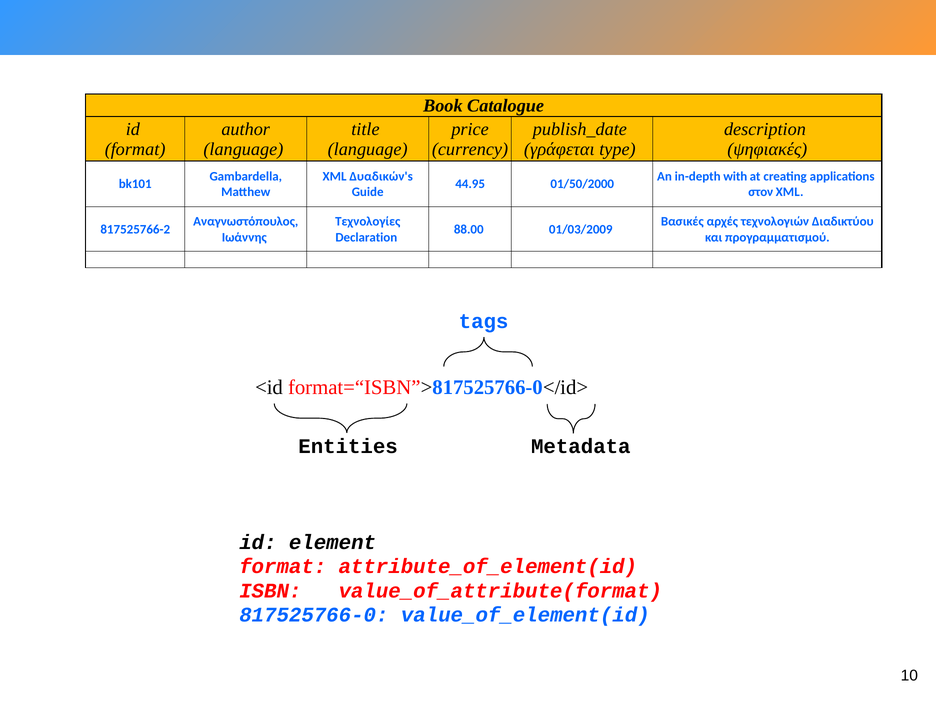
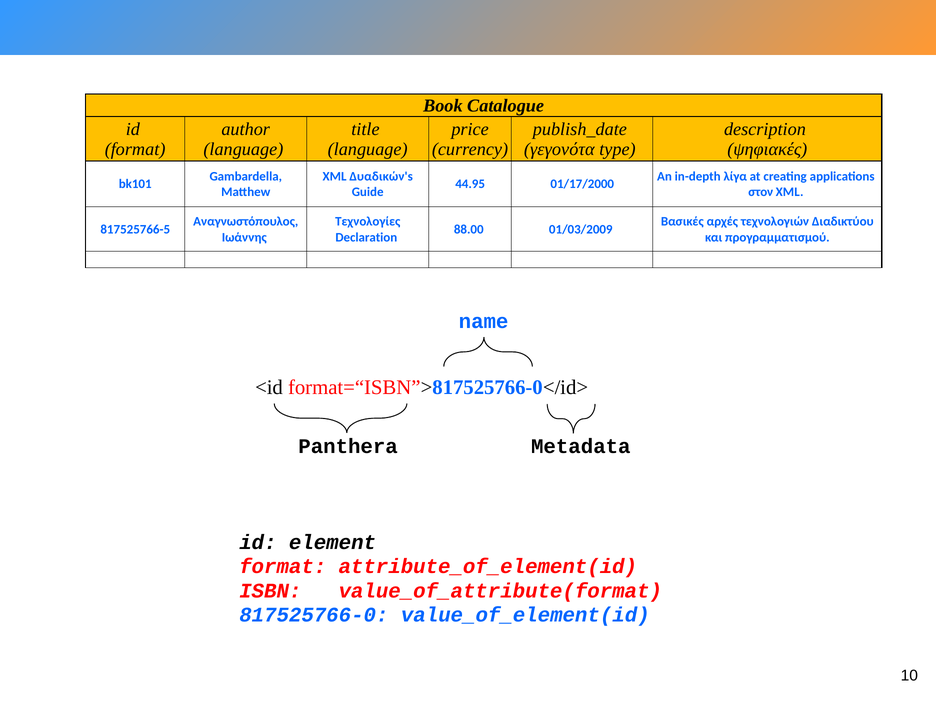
γράφεται: γράφεται -> γεγονότα (559, 149)
with: with -> λίγα (735, 176)
01/50/2000: 01/50/2000 -> 01/17/2000 (582, 184)
817525766-2: 817525766-2 -> 817525766-5 (135, 229)
tags: tags -> name (484, 321)
Entities: Entities -> Panthera (348, 447)
